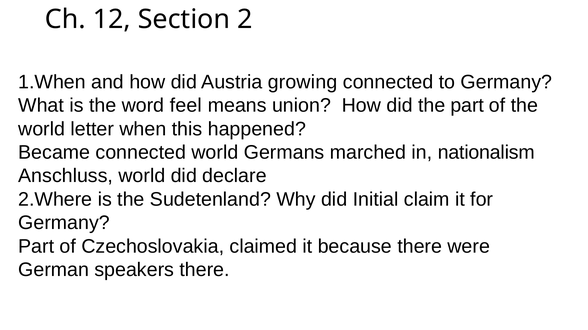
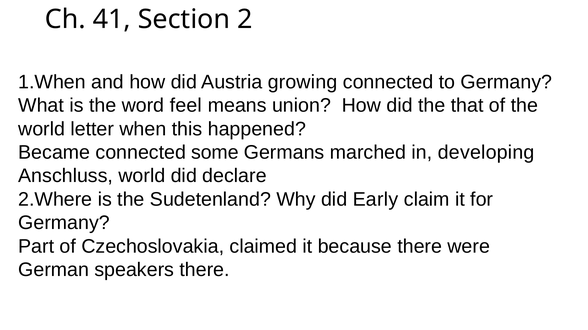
12: 12 -> 41 (112, 19)
the part: part -> that (467, 106)
connected world: world -> some (215, 153)
nationalism: nationalism -> developing (486, 153)
Initial: Initial -> Early (375, 200)
